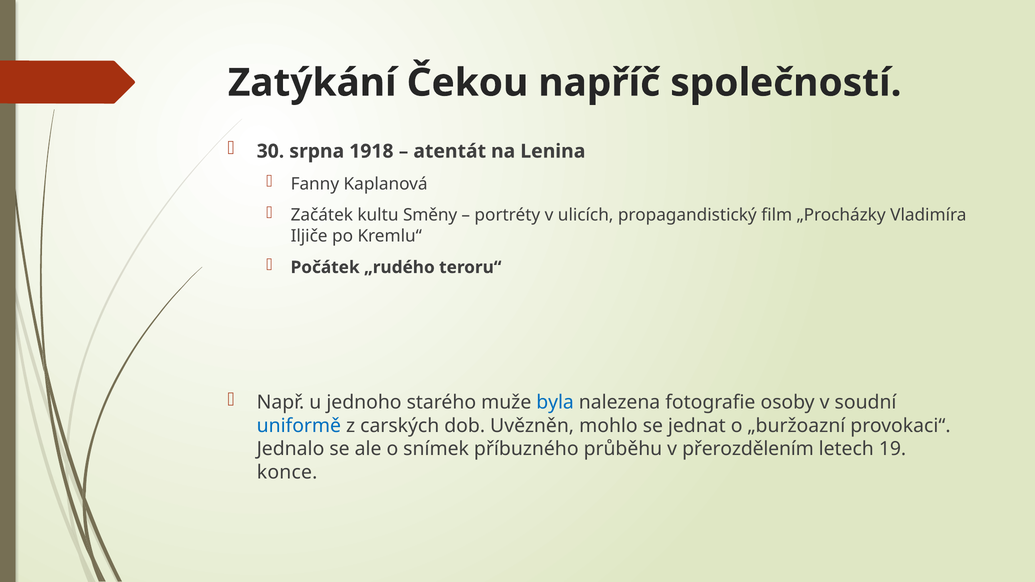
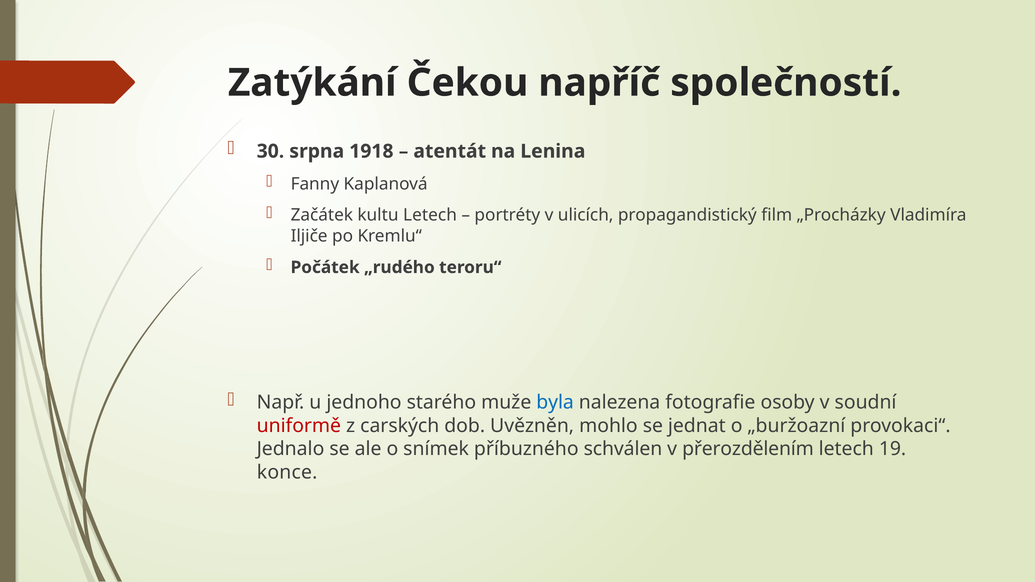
kultu Směny: Směny -> Letech (430, 215)
uniformě colour: blue -> red (299, 426)
průběhu: průběhu -> schválen (623, 449)
